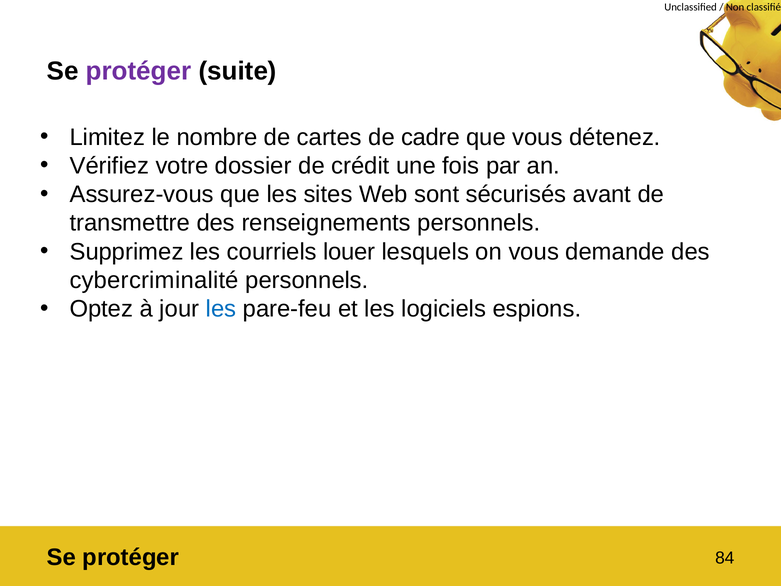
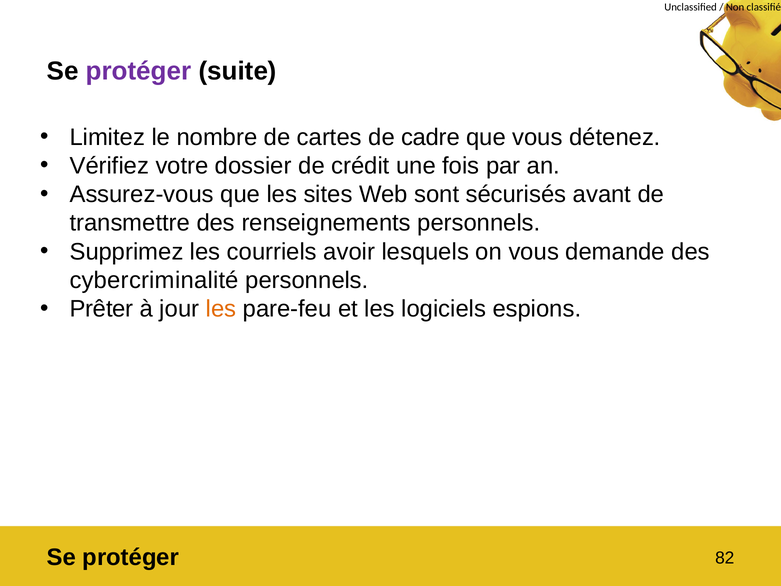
louer: louer -> avoir (349, 252)
Optez: Optez -> Prêter (102, 309)
les colour: blue -> orange (221, 309)
84: 84 -> 82 (725, 558)
